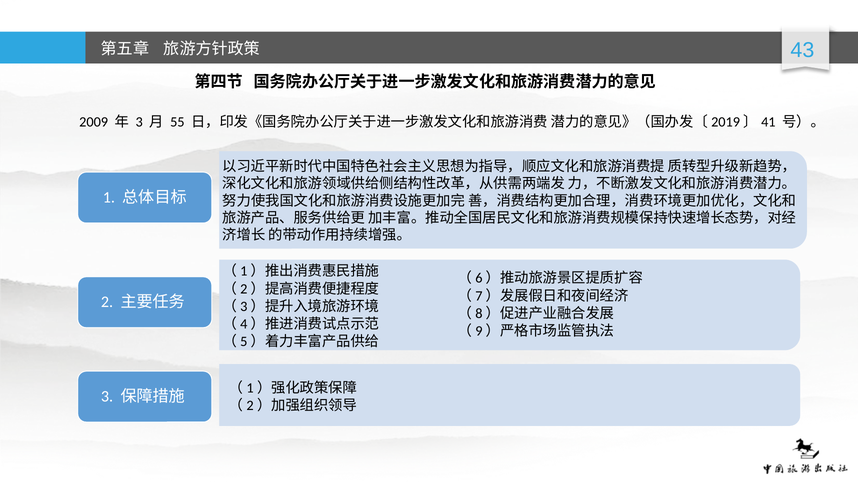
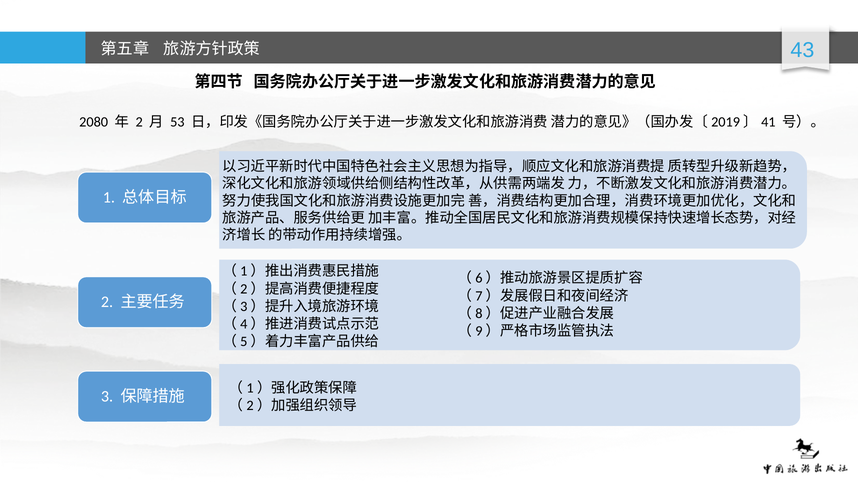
2009: 2009 -> 2080 (94, 122)
3: 3 -> 2 (139, 122)
55: 55 -> 53 (177, 122)
